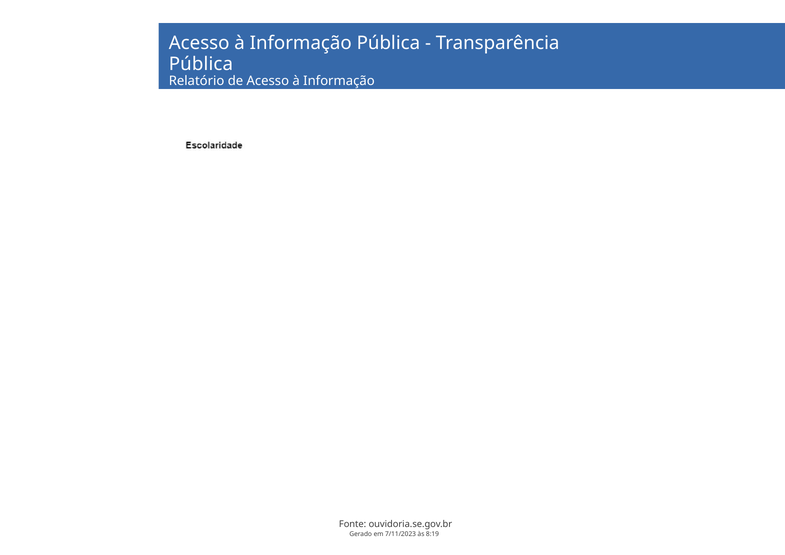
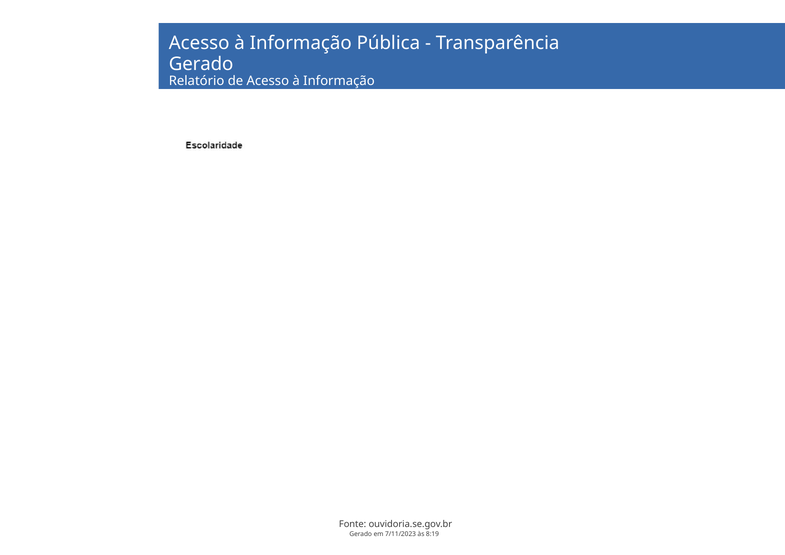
Pública: Pública -> Gerado (201, 64)
